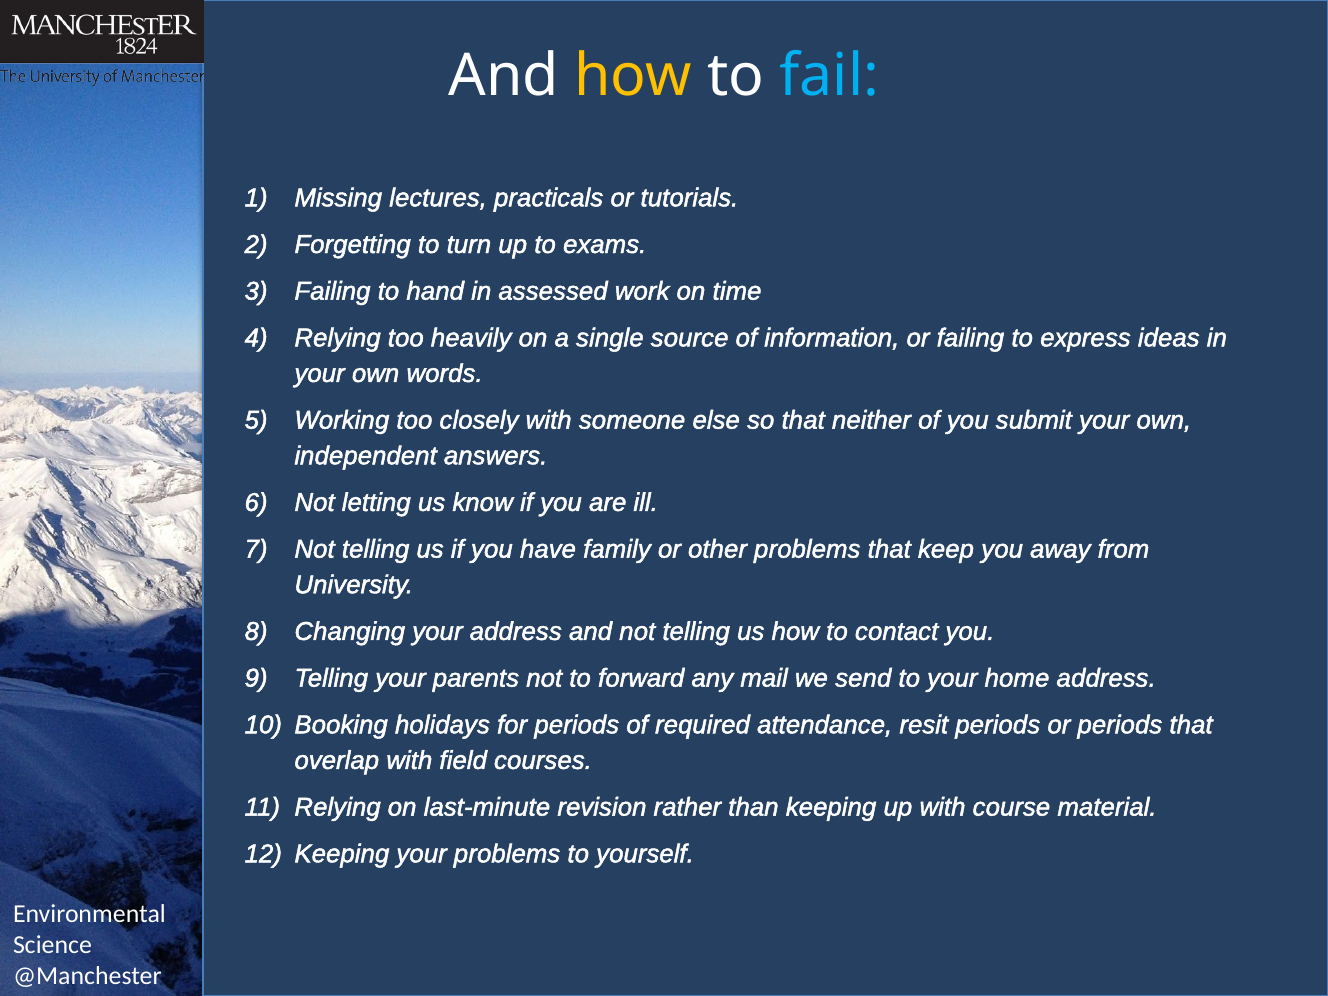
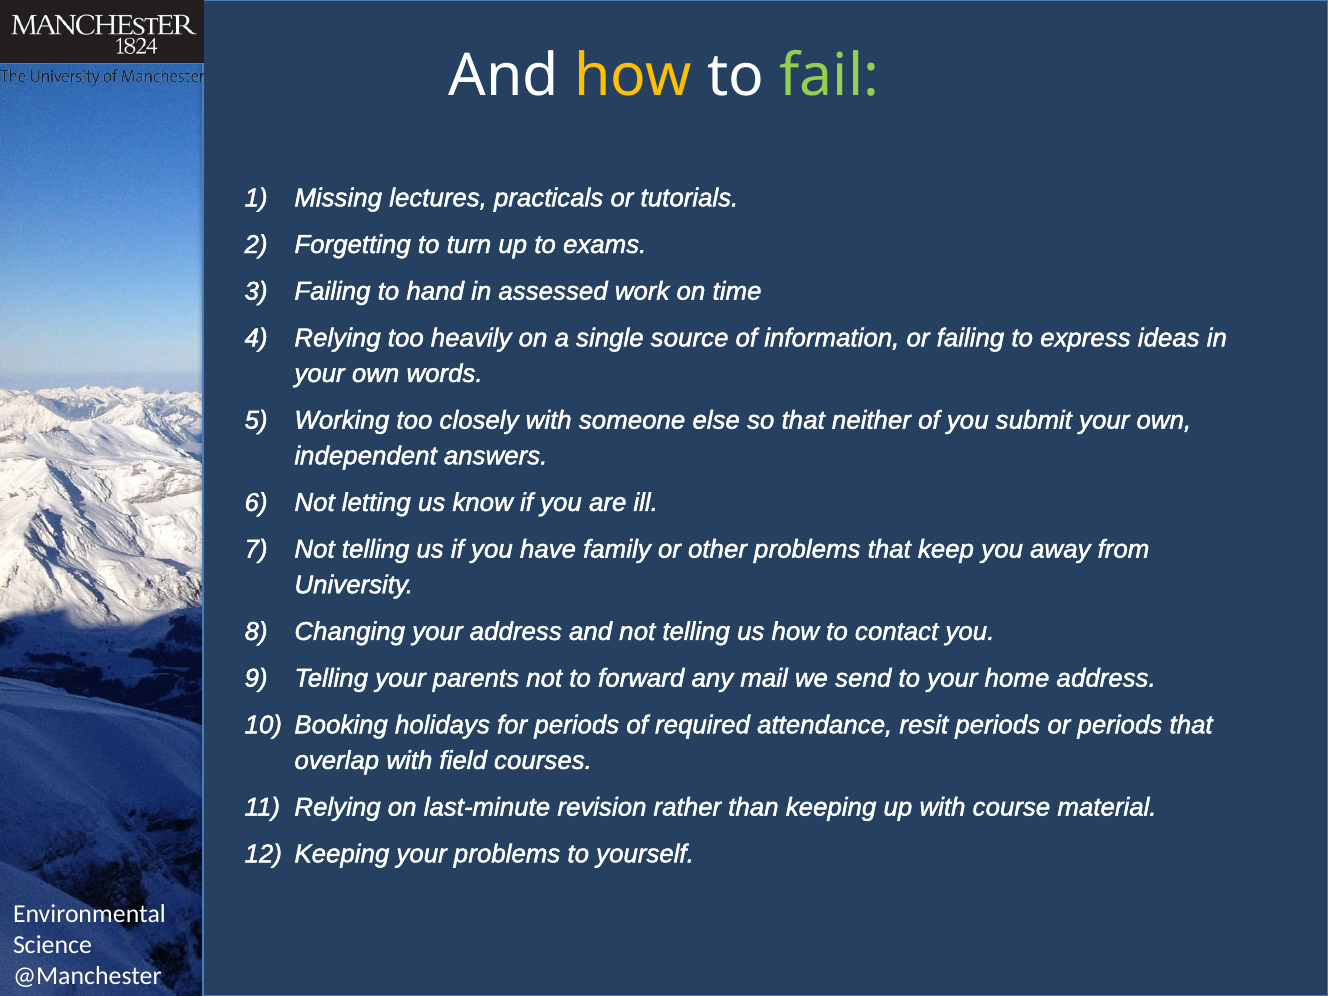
fail colour: light blue -> light green (829, 76)
